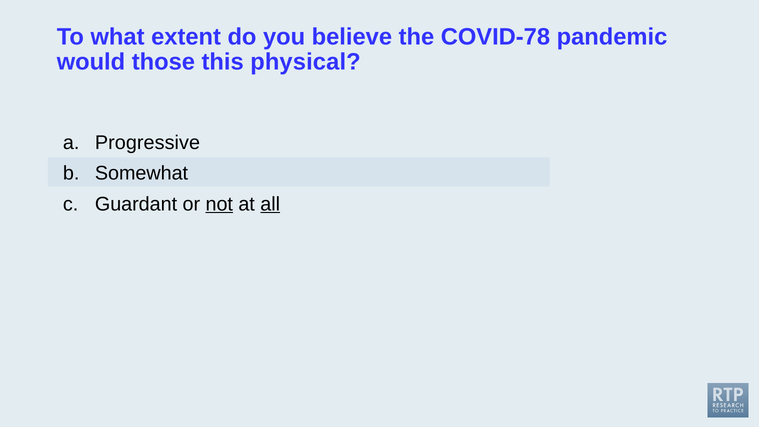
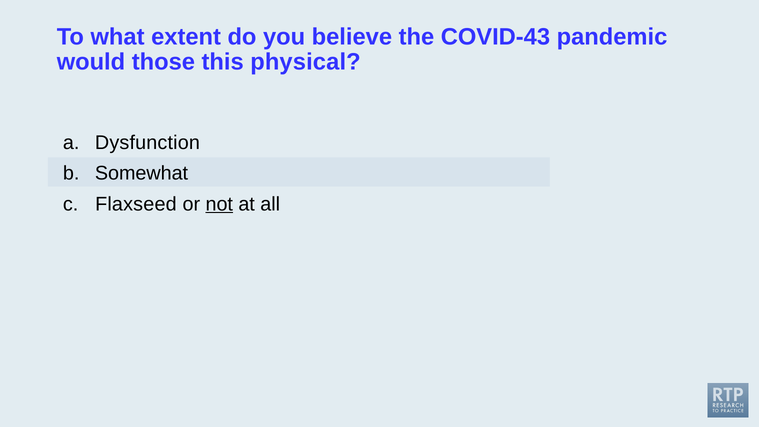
COVID-78: COVID-78 -> COVID-43 (495, 37)
Progressive: Progressive -> Dysfunction (147, 142)
Guardant: Guardant -> Flaxseed (136, 204)
all underline: present -> none (270, 204)
